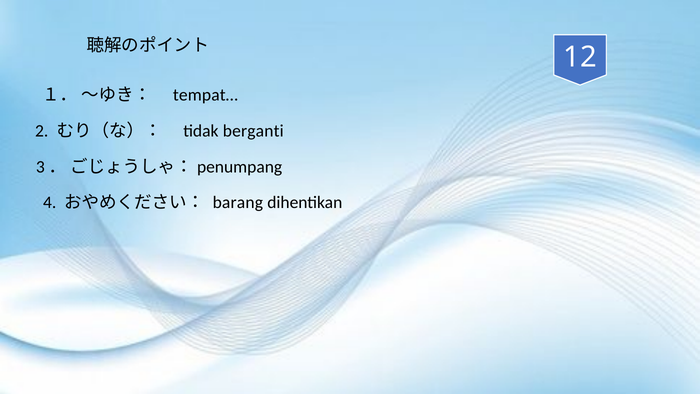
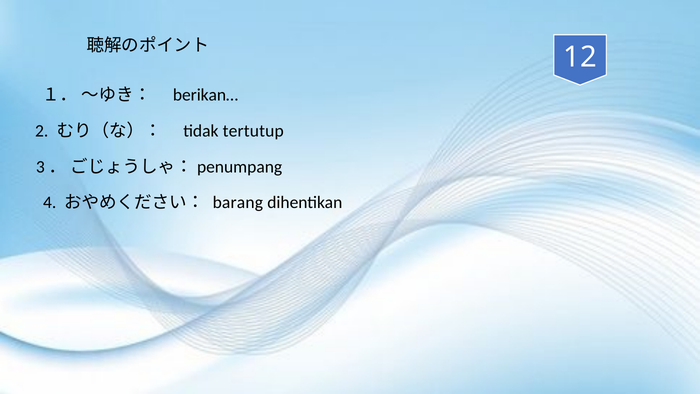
tempat…: tempat… -> berikan… (206, 95)
berganti: berganti -> tertutup (253, 131)
